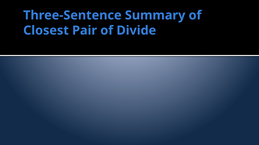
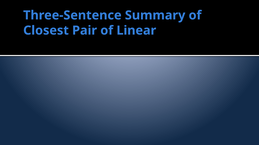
Divide: Divide -> Linear (136, 31)
